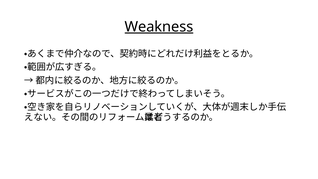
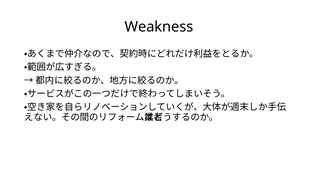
Weakness underline: present -> none (159, 27)
